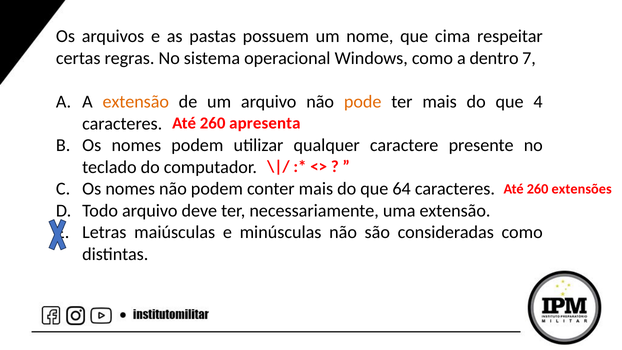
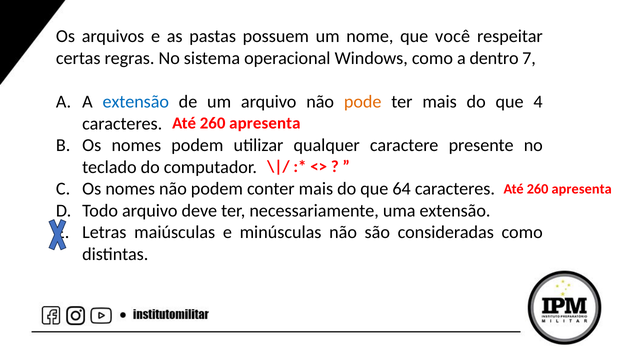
cima: cima -> você (453, 36)
extensão colour: orange -> blue (136, 102)
extensões: extensões -> apresenta (582, 189)
